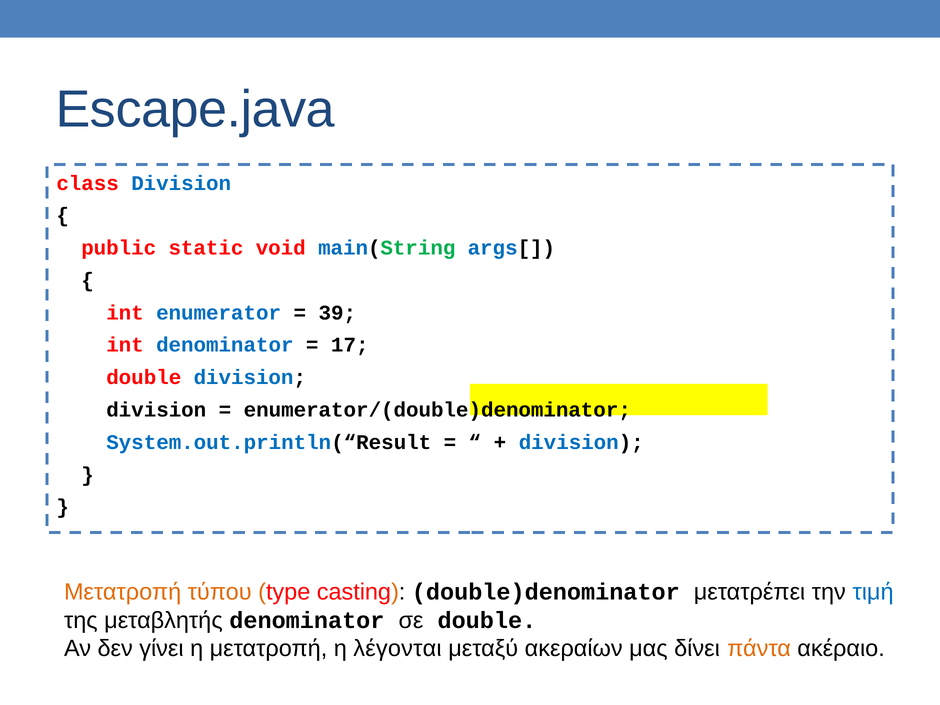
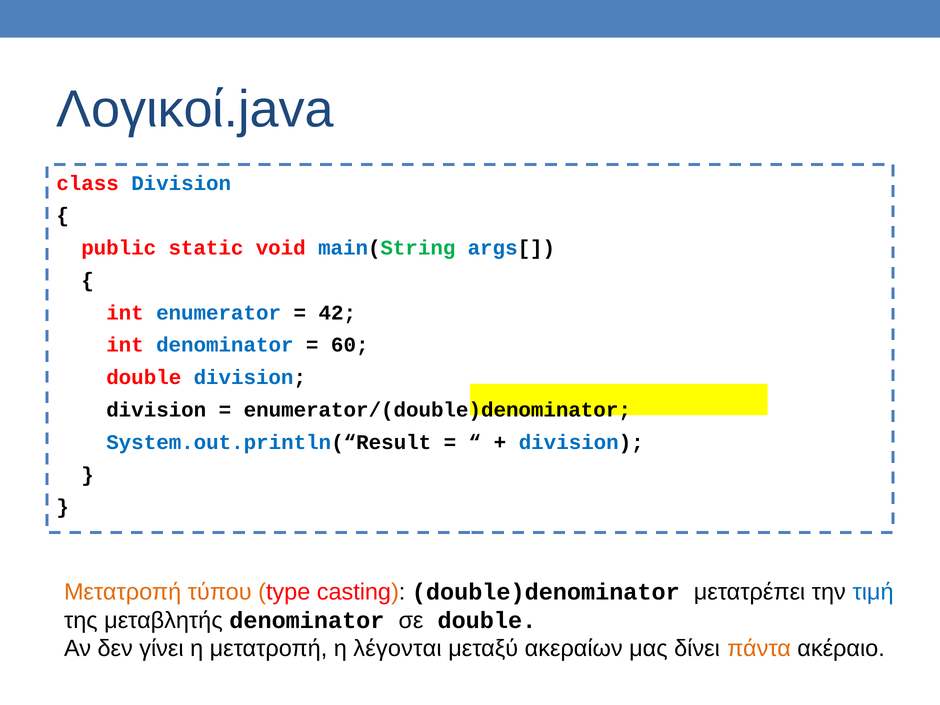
Escape.java: Escape.java -> Λογικοί.java (195, 109)
39: 39 -> 42 (337, 313)
17: 17 -> 60 (350, 345)
